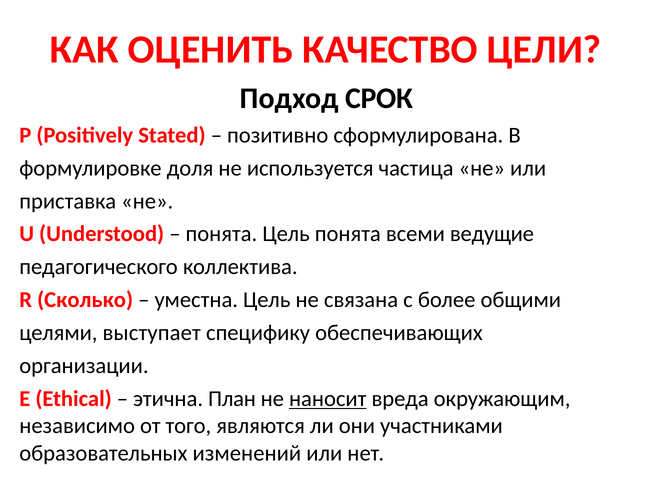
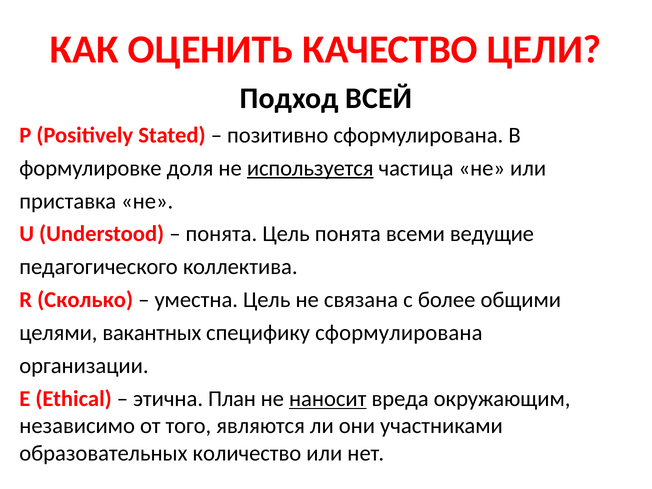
СРОК: СРОК -> ВСЕЙ (379, 98)
используется underline: none -> present (310, 168)
выступает: выступает -> вакантных (152, 333)
специфику обеспечивающих: обеспечивающих -> сформулирована (399, 333)
изменений: изменений -> количество (247, 453)
